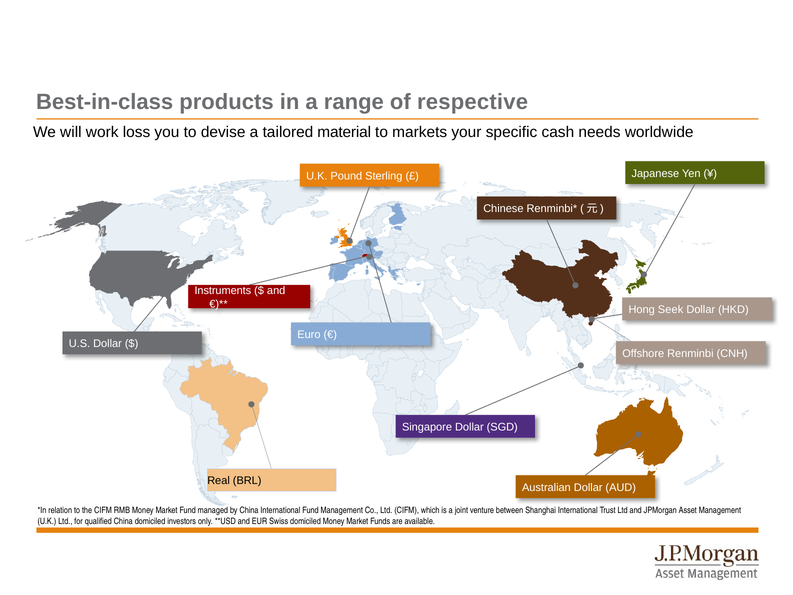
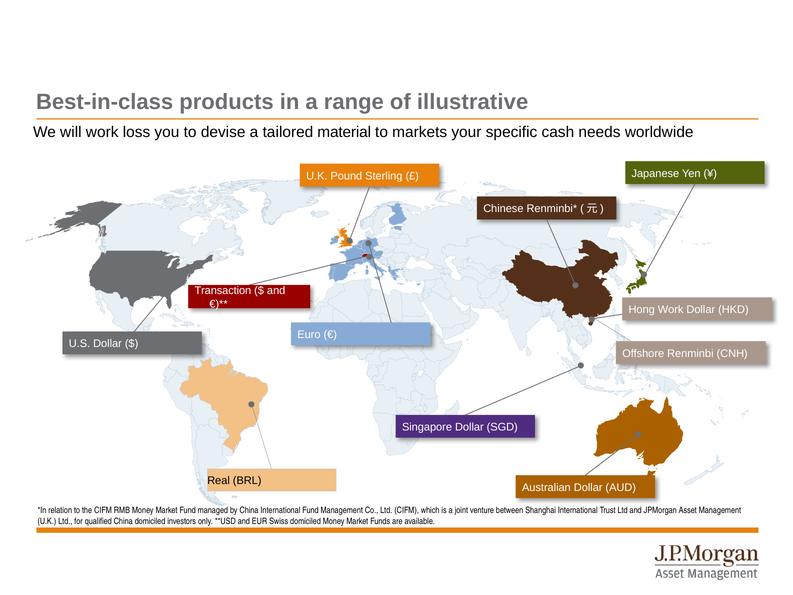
respective: respective -> illustrative (473, 102)
Instruments: Instruments -> Transaction (223, 291)
Hong Seek: Seek -> Work (671, 310)
